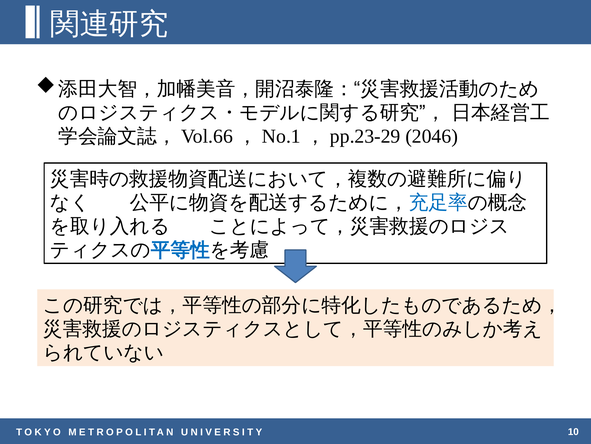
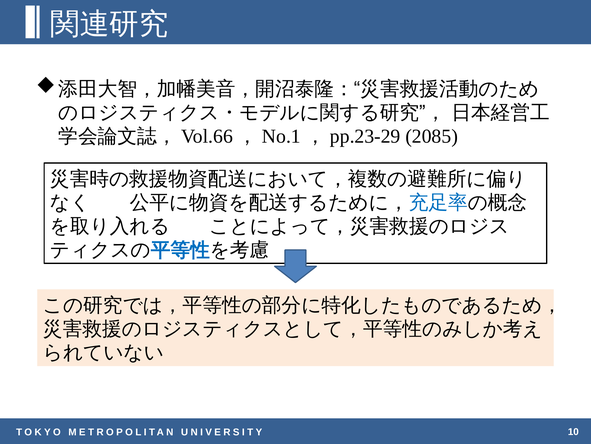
2046: 2046 -> 2085 (432, 136)
